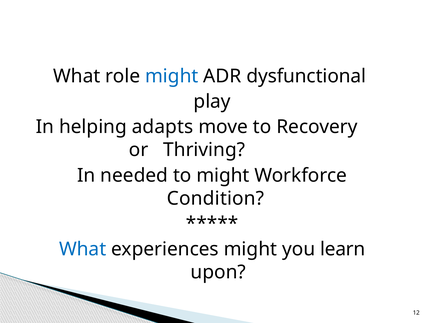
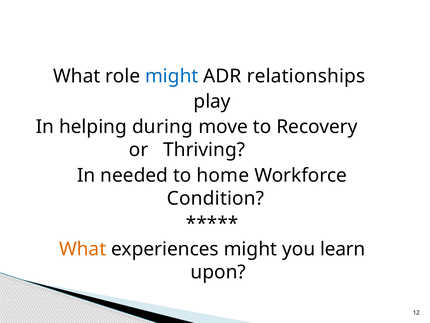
dysfunctional: dysfunctional -> relationships (306, 76)
adapts: adapts -> during (163, 127)
to might: might -> home (223, 175)
What colour: blue -> orange (83, 249)
